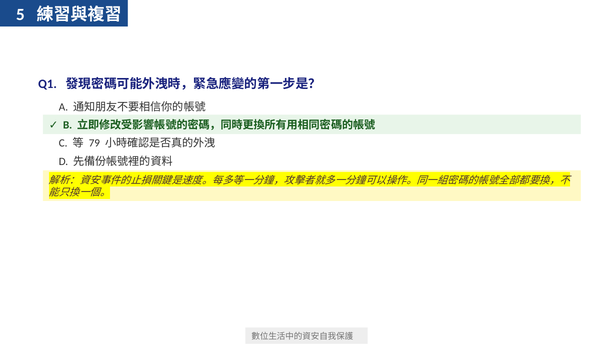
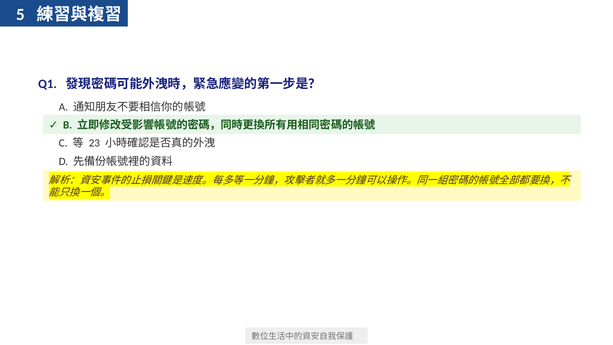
79: 79 -> 23 (94, 143)
